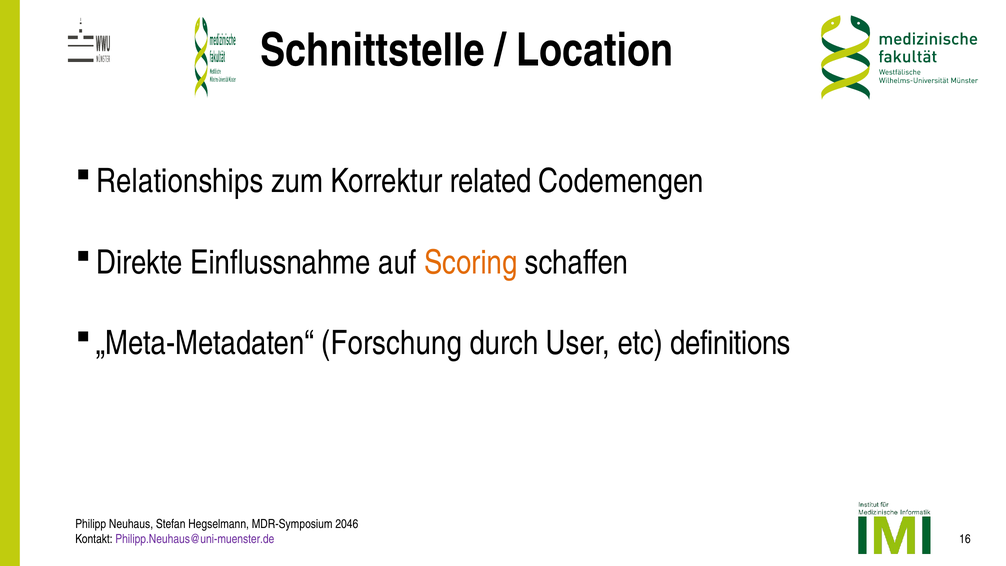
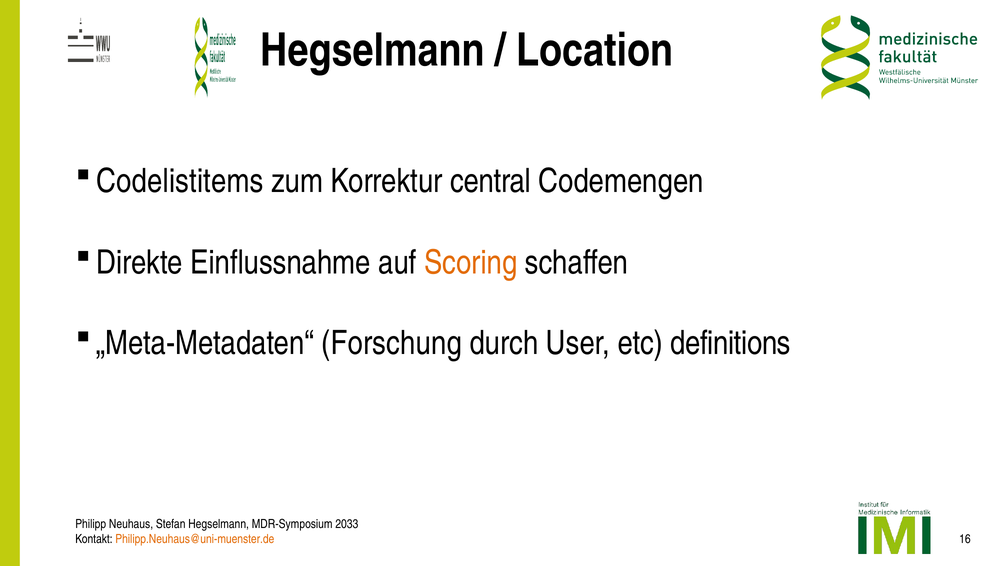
Schnittstelle: Schnittstelle -> Hegselmann (373, 50)
Relationships: Relationships -> Codelistitems (180, 181)
related: related -> central (491, 181)
2046: 2046 -> 2033 (347, 524)
Philipp.Neuhaus@uni-muenster.de colour: purple -> orange (195, 539)
